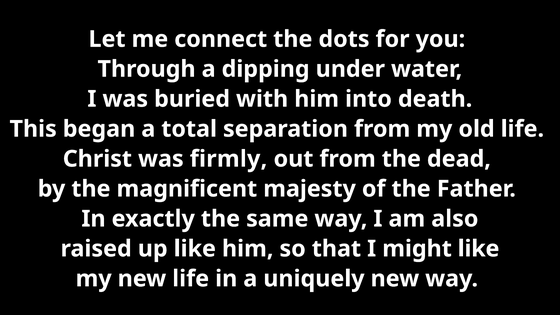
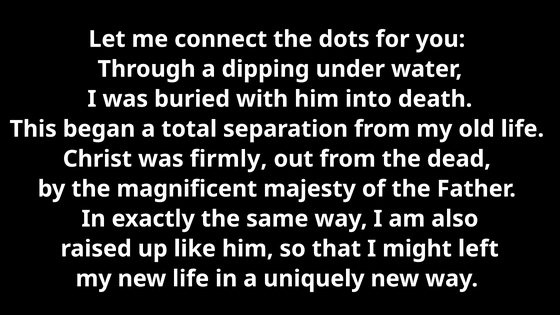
might like: like -> left (478, 249)
